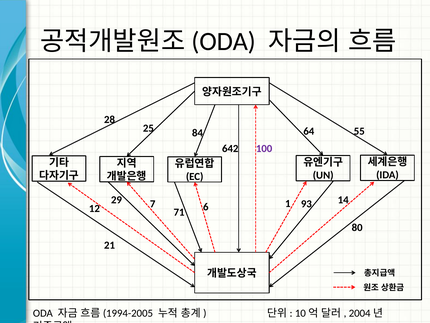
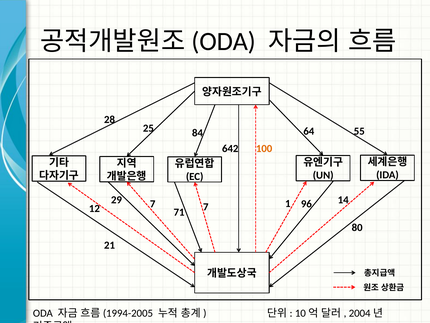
100 colour: purple -> orange (264, 148)
93: 93 -> 96 (306, 204)
71 6: 6 -> 7 (206, 207)
